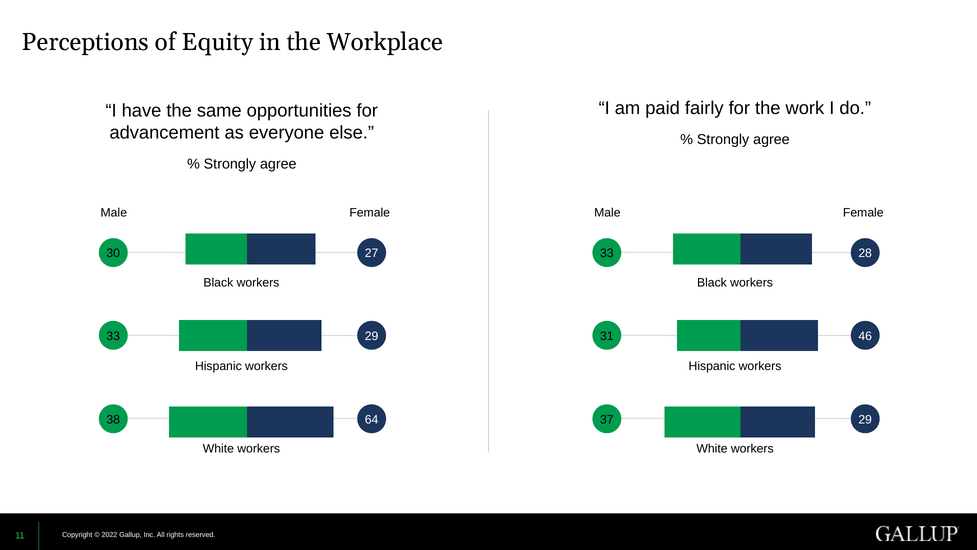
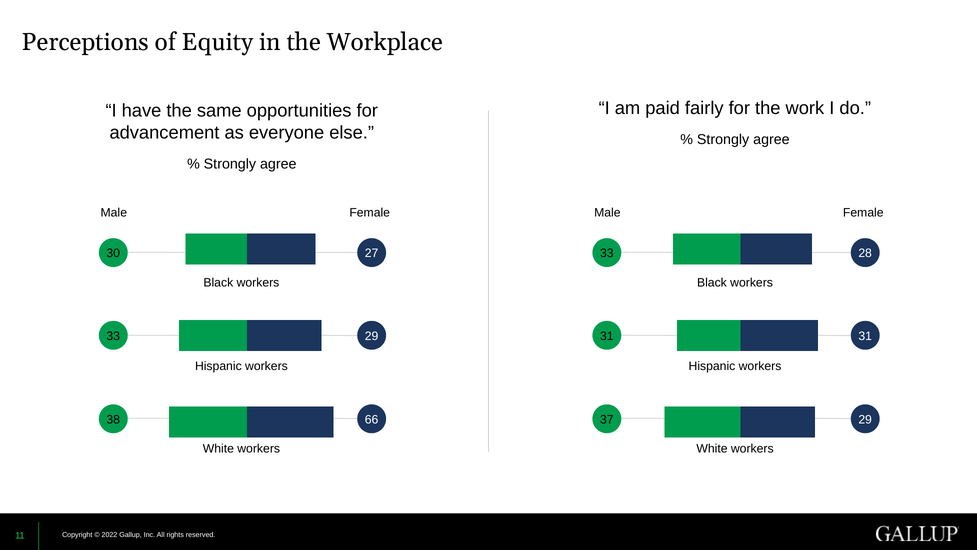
31 46: 46 -> 31 (865, 336)
64: 64 -> 66 (372, 419)
